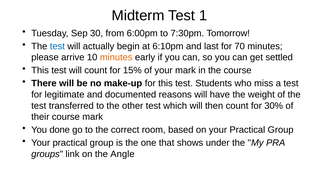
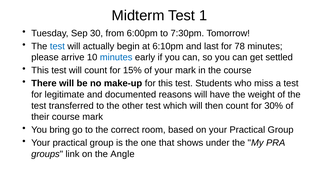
70: 70 -> 78 (240, 46)
minutes colour: orange -> blue (116, 58)
done: done -> bring (60, 130)
